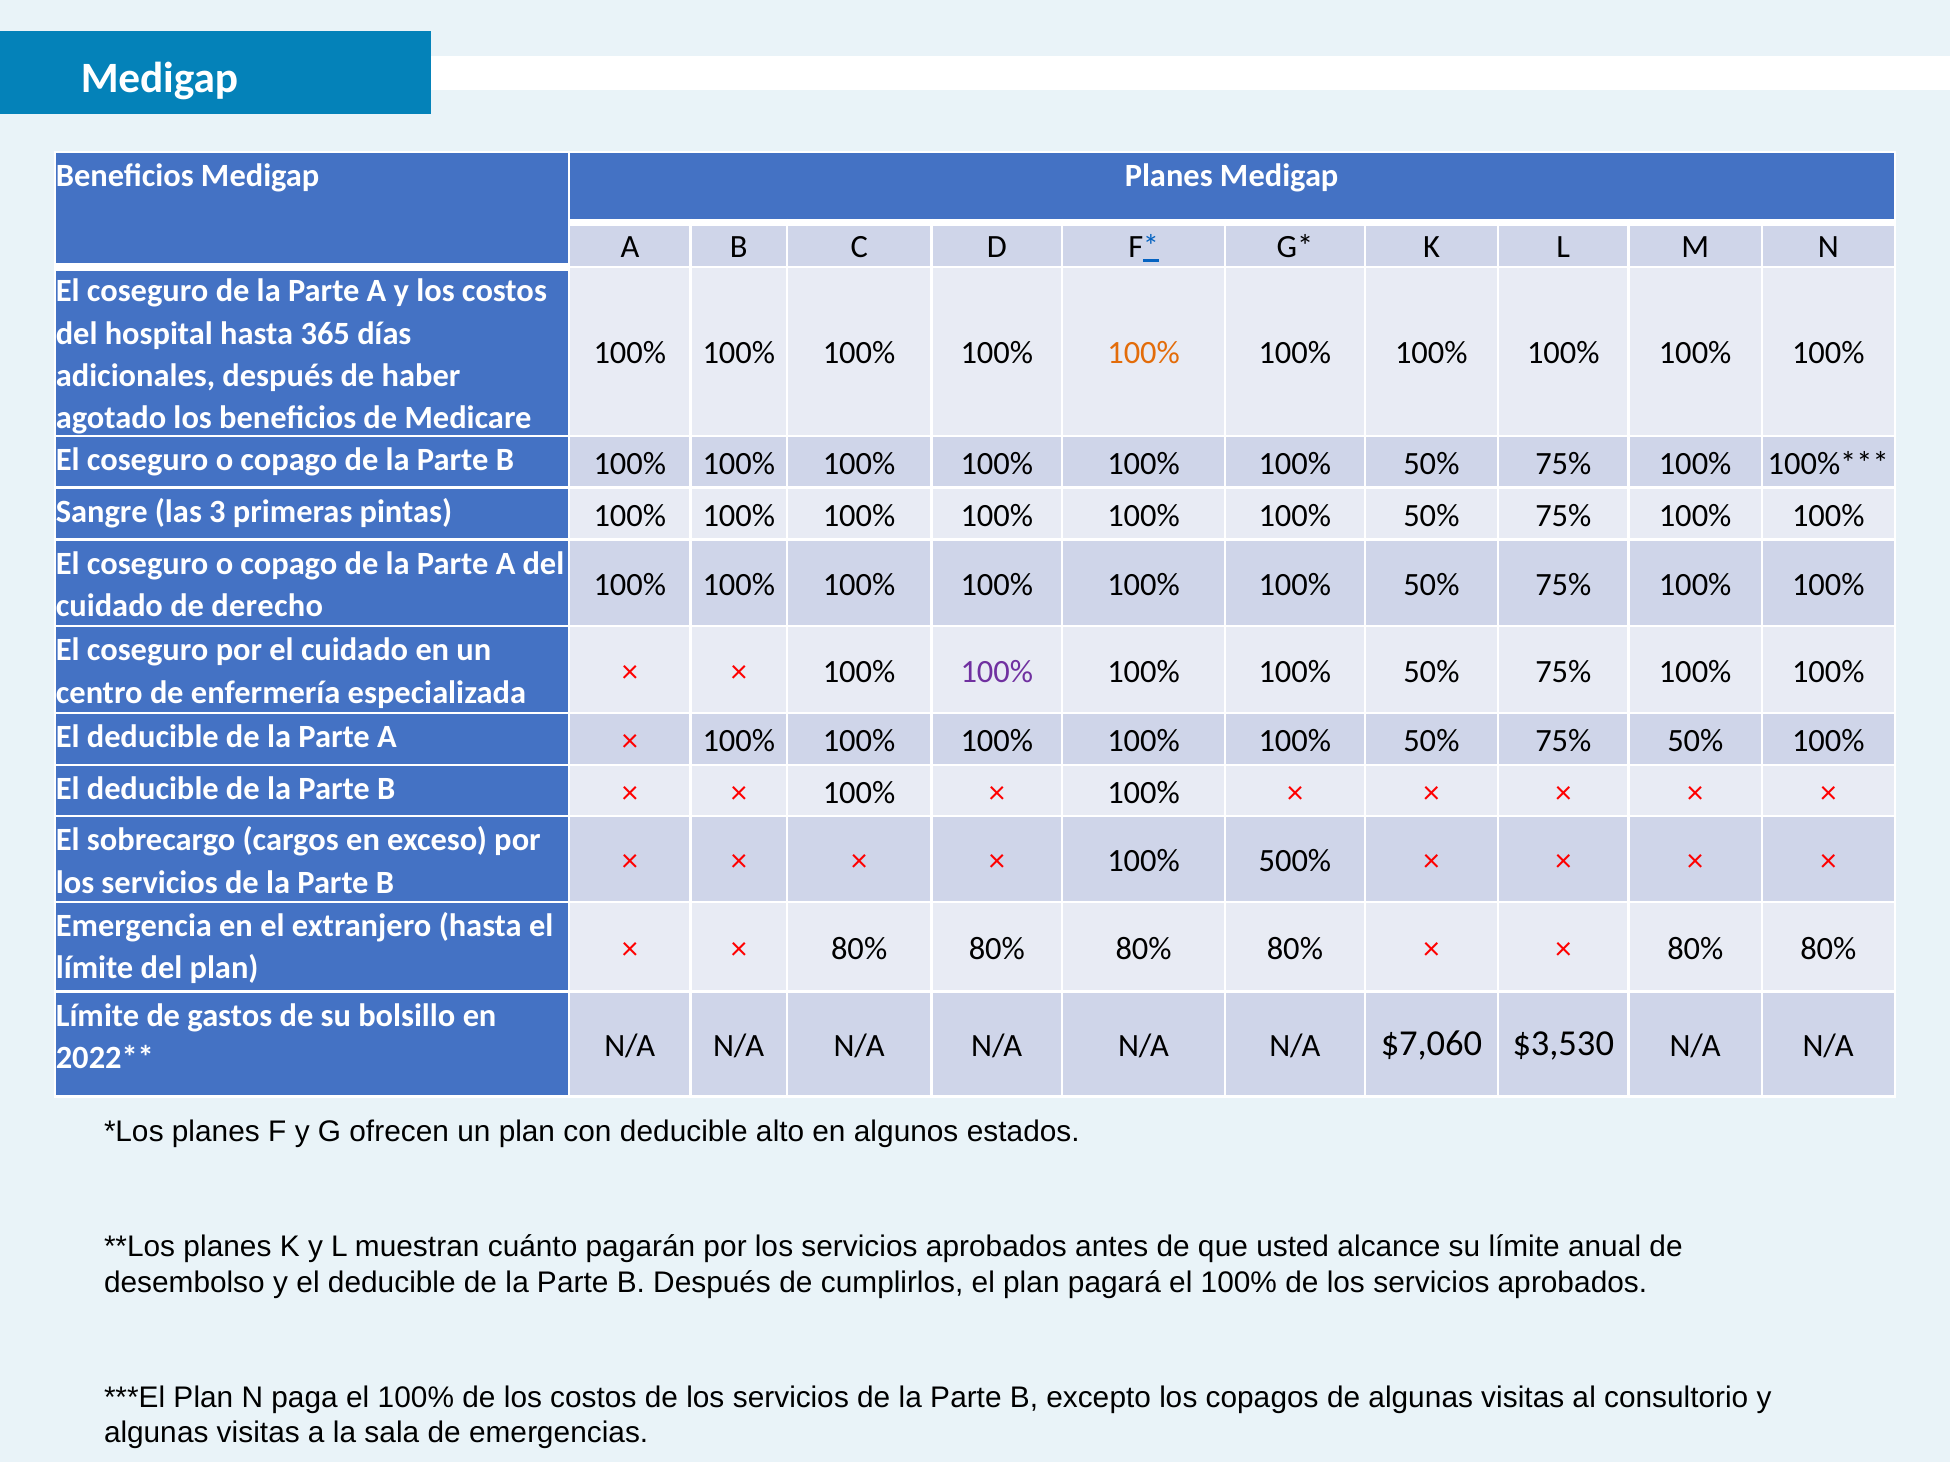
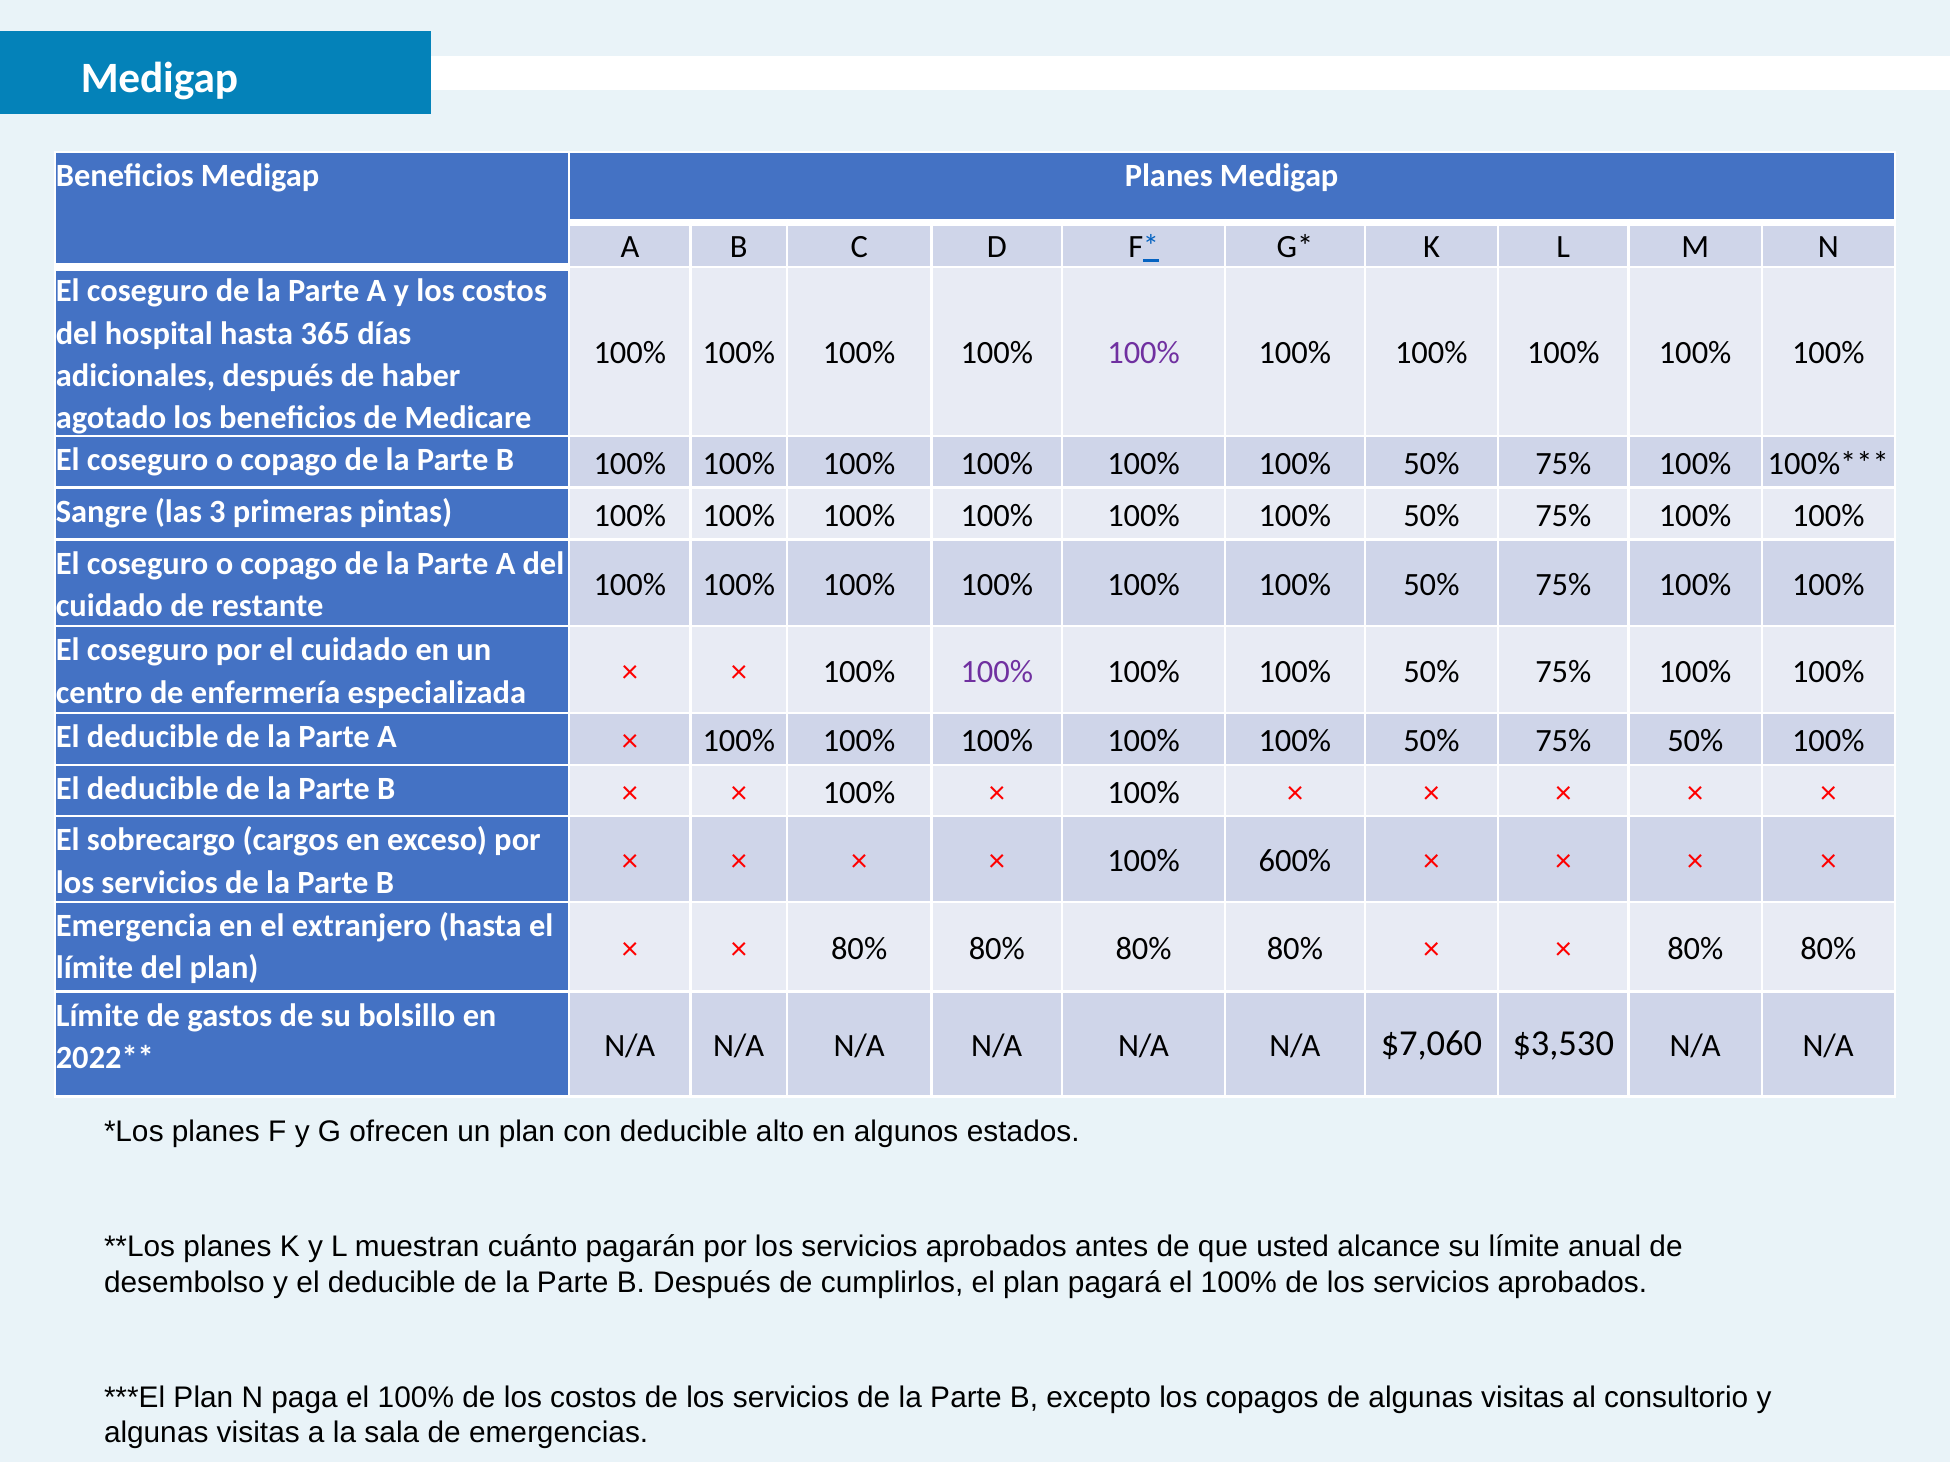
100% colour: orange -> purple (1144, 353)
derecho: derecho -> restante (267, 606)
500%: 500% -> 600% (1295, 861)
